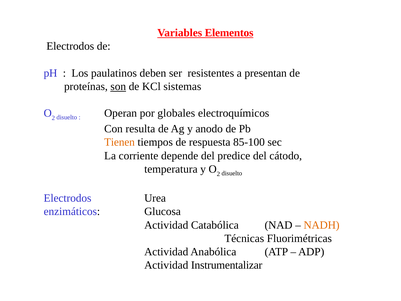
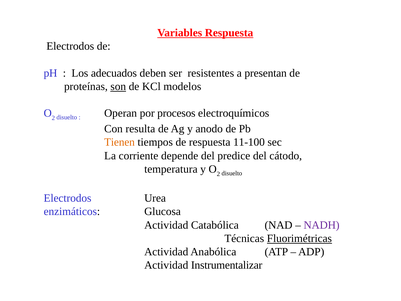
Variables Elementos: Elementos -> Respuesta (229, 33)
paulatinos: paulatinos -> adecuados (114, 73)
sistemas: sistemas -> modelos (182, 86)
globales: globales -> procesos (176, 113)
85-100: 85-100 -> 11-100 (249, 142)
NADH colour: orange -> purple (322, 225)
Fluorimétricas underline: none -> present (299, 238)
